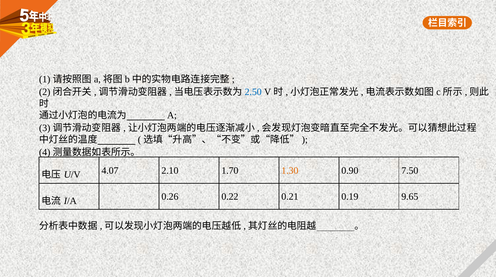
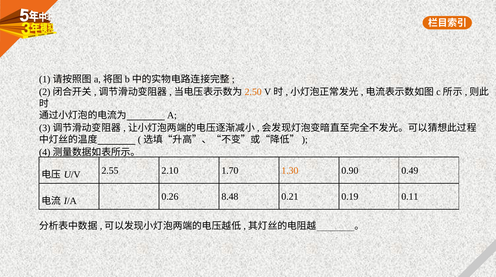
2.50 colour: blue -> orange (253, 92)
4.07: 4.07 -> 2.55 (110, 171)
7.50: 7.50 -> 0.49 (410, 171)
0.22: 0.22 -> 8.48 (230, 197)
9.65: 9.65 -> 0.11 (410, 197)
